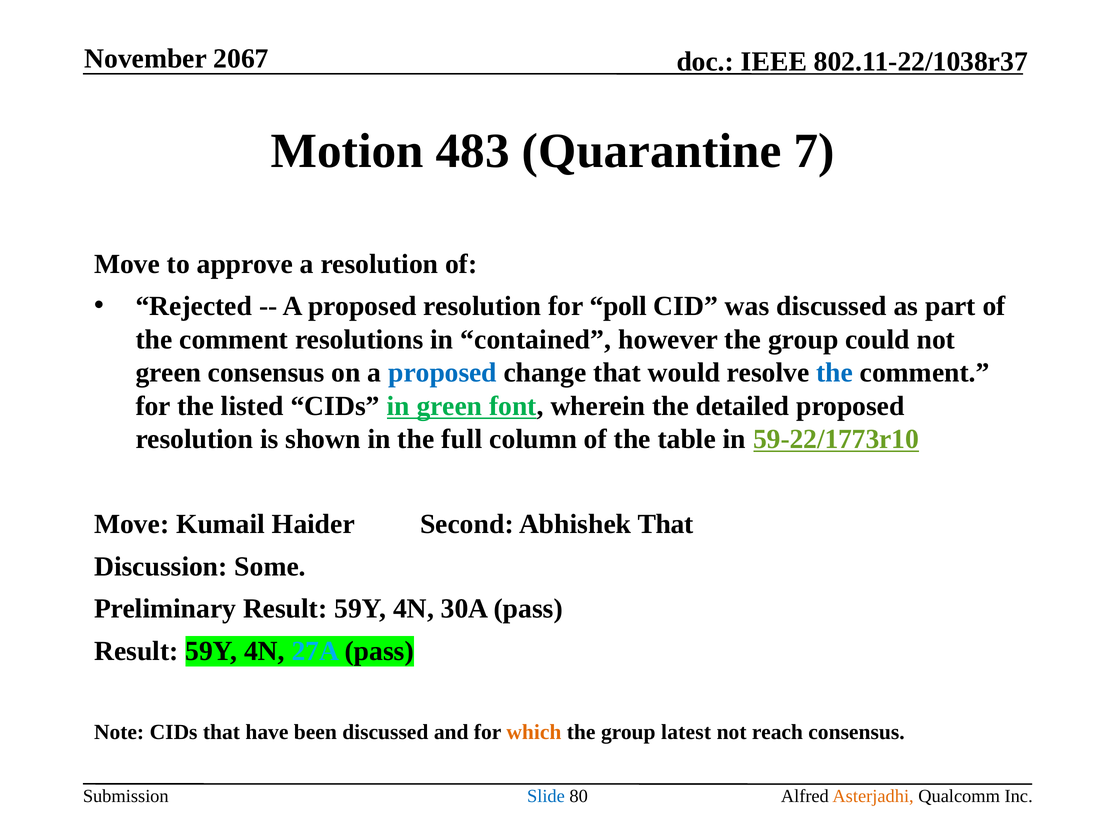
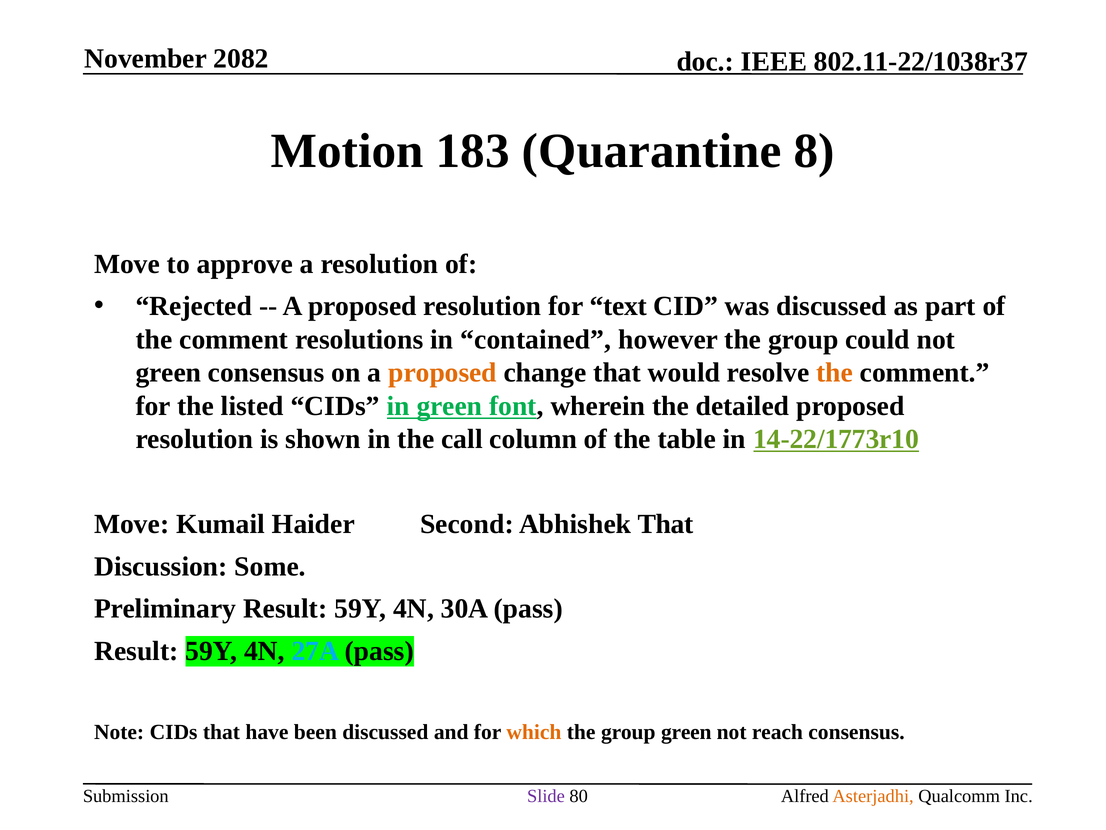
2067: 2067 -> 2082 (241, 59)
483: 483 -> 183 (473, 151)
7: 7 -> 8 (814, 151)
poll: poll -> text (618, 306)
proposed colour: blue -> orange (443, 372)
the colour: blue -> orange (835, 372)
full: full -> call (462, 439)
59-22/1773r10: 59-22/1773r10 -> 14-22/1773r10 (836, 439)
group latest: latest -> green (686, 732)
Slide colour: blue -> purple (546, 796)
